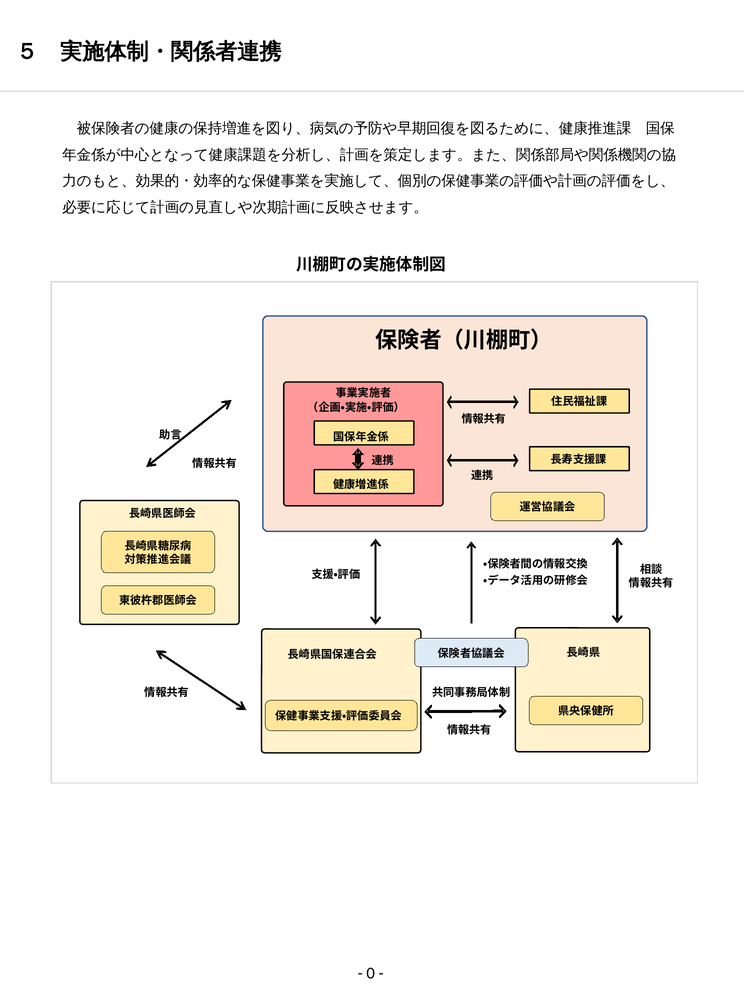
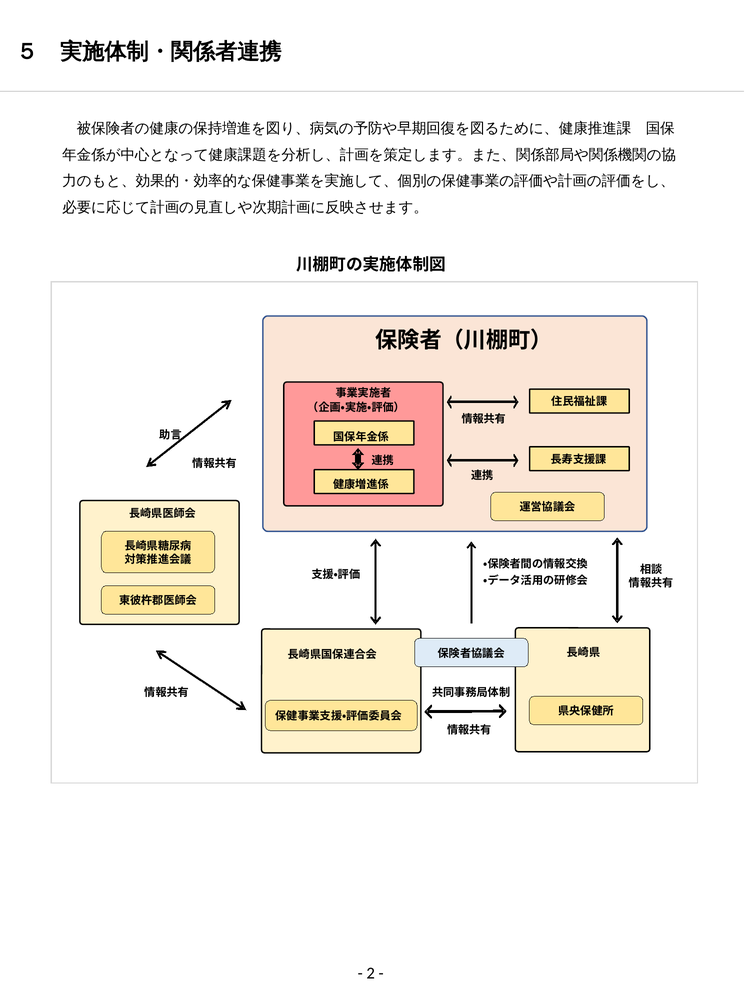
0: 0 -> 2 (371, 973)
